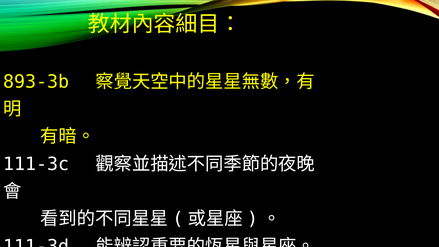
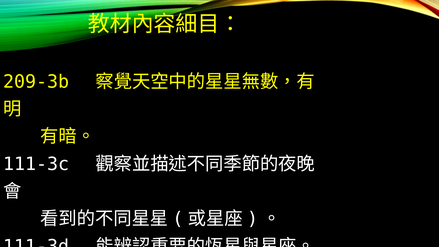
893-3b: 893-3b -> 209-3b (36, 82)
